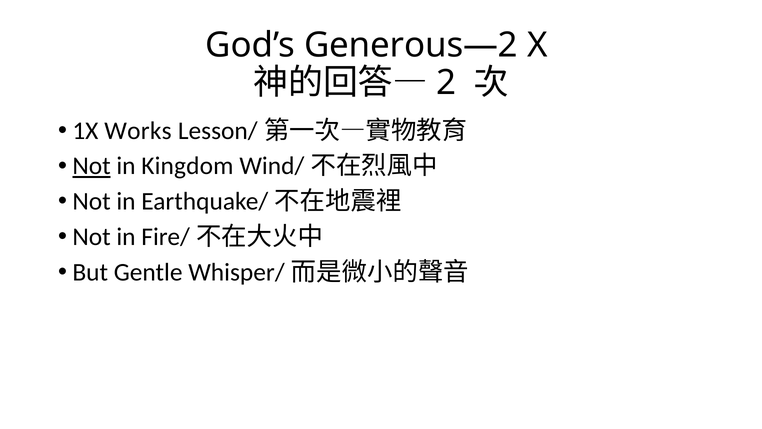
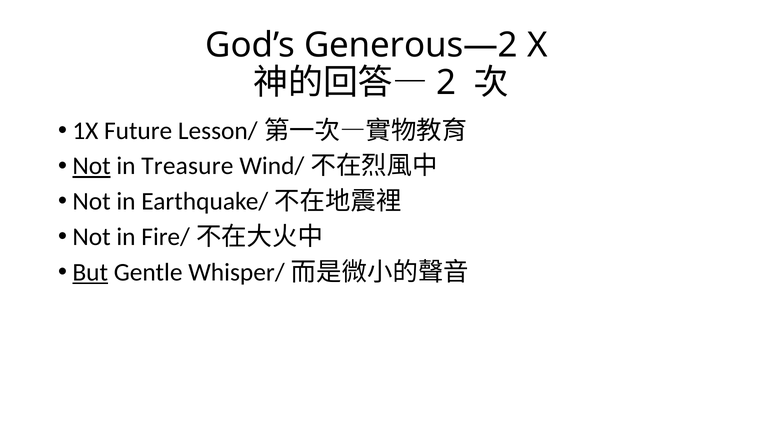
Works: Works -> Future (138, 131)
Kingdom: Kingdom -> Treasure (187, 166)
But underline: none -> present (90, 272)
